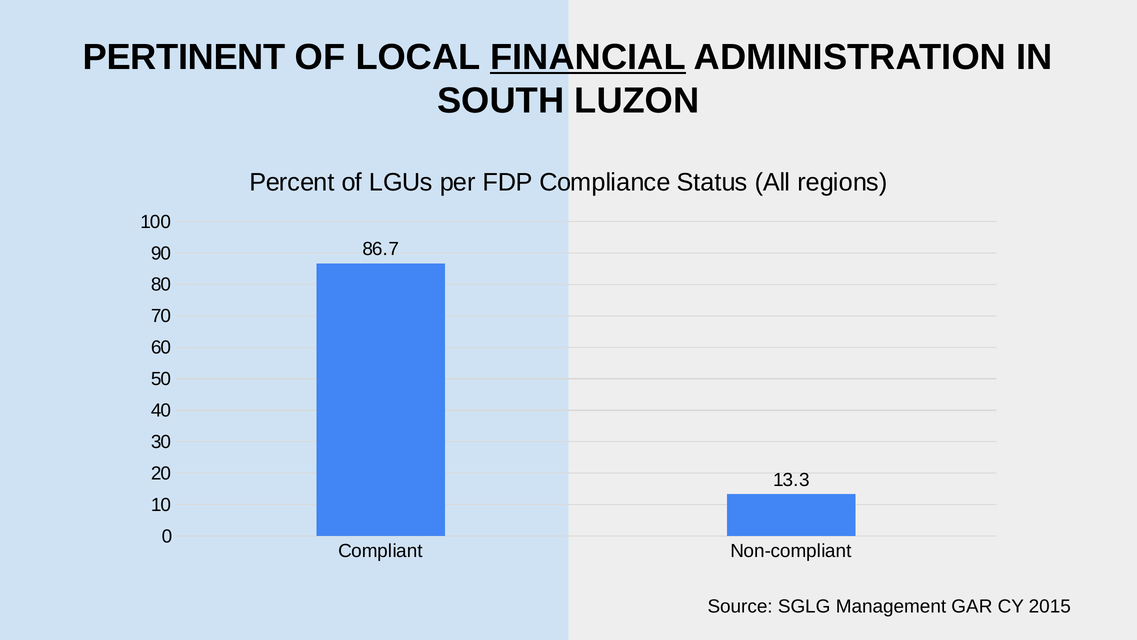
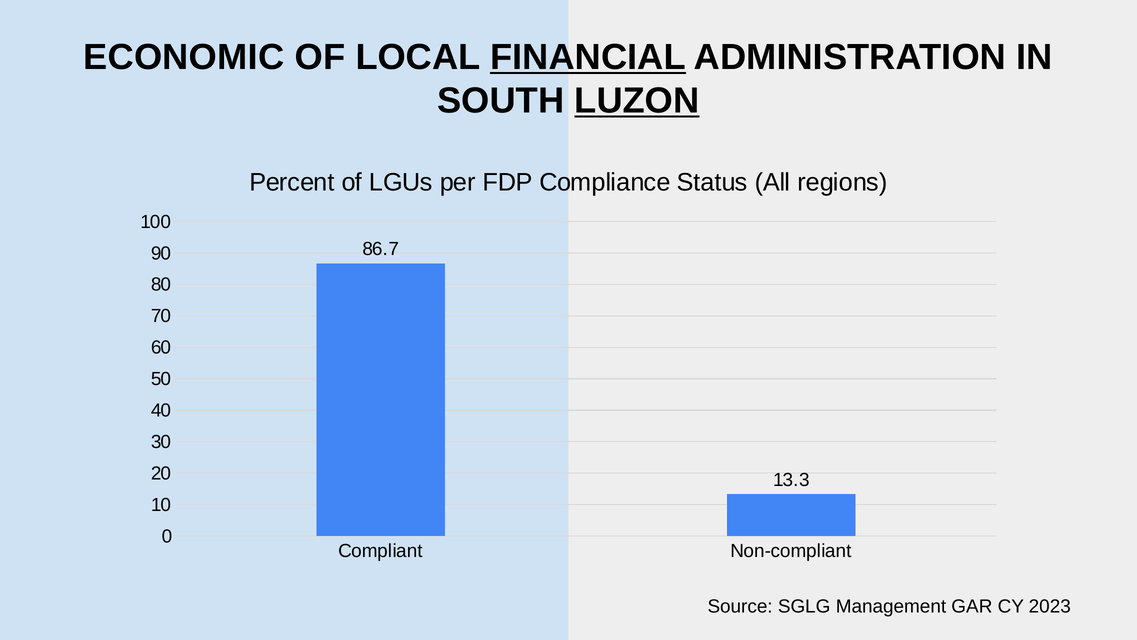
PERTINENT: PERTINENT -> ECONOMIC (184, 57)
LUZON underline: none -> present (637, 101)
2015: 2015 -> 2023 (1050, 606)
